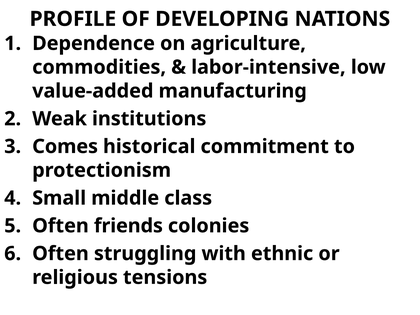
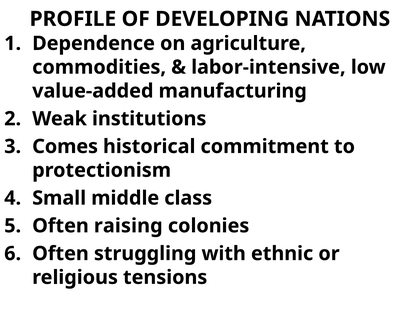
friends: friends -> raising (128, 226)
